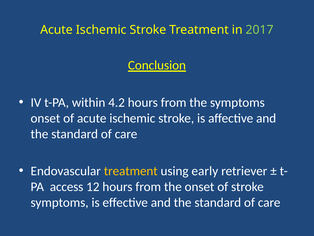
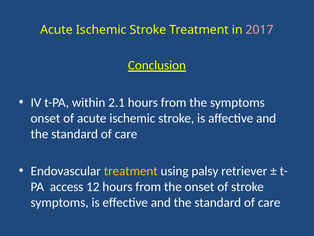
2017 colour: light green -> pink (260, 30)
4.2: 4.2 -> 2.1 (117, 102)
early: early -> palsy (205, 171)
